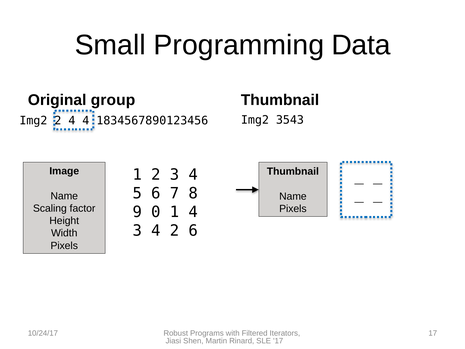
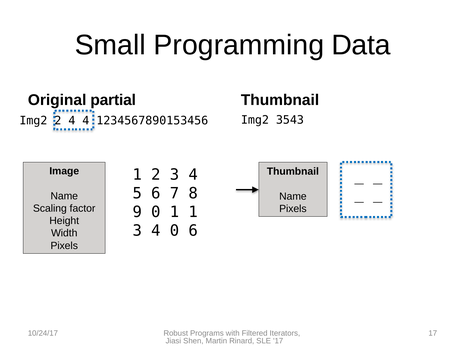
group: group -> partial (113, 100)
1834567890123456: 1834567890123456 -> 1234567890153456 (152, 121)
1 4: 4 -> 1 (193, 212)
4 2: 2 -> 0 (174, 230)
